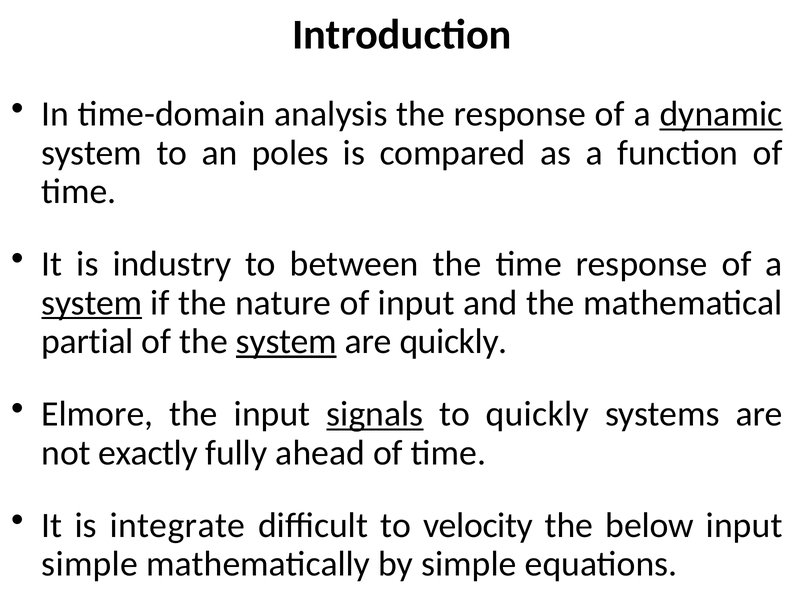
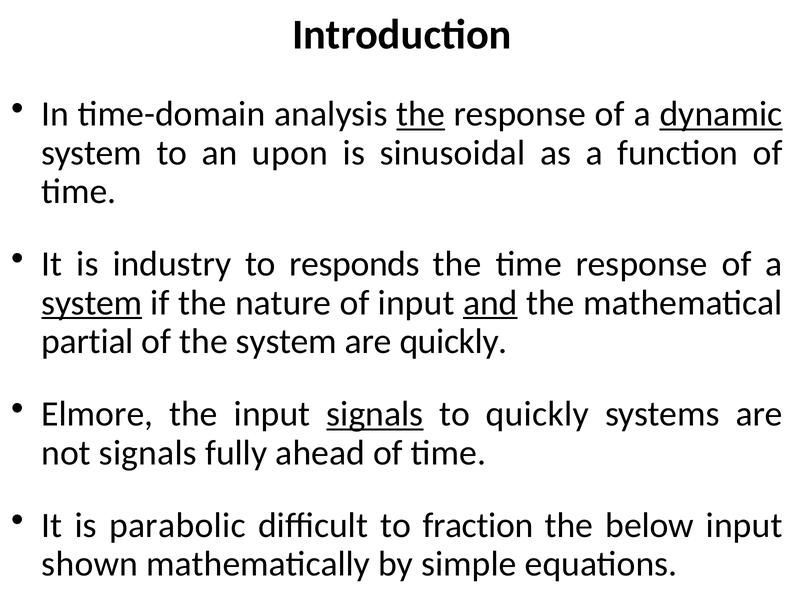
the underline: none -> present (421, 114)
poles: poles -> upon (290, 153)
compared: compared -> sinusoidal (452, 153)
between: between -> responds (354, 264)
and underline: none -> present (490, 303)
system underline: present -> none (286, 341)
not exactly: exactly -> signals (148, 453)
integrate: integrate -> parabolic (177, 526)
velocity: velocity -> fraction (478, 526)
simple: simple -> shown (90, 564)
